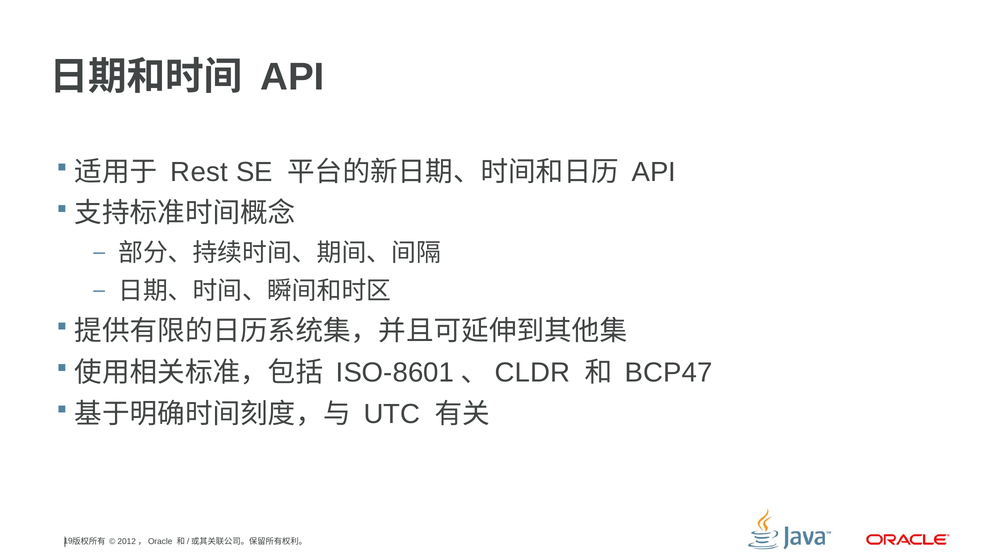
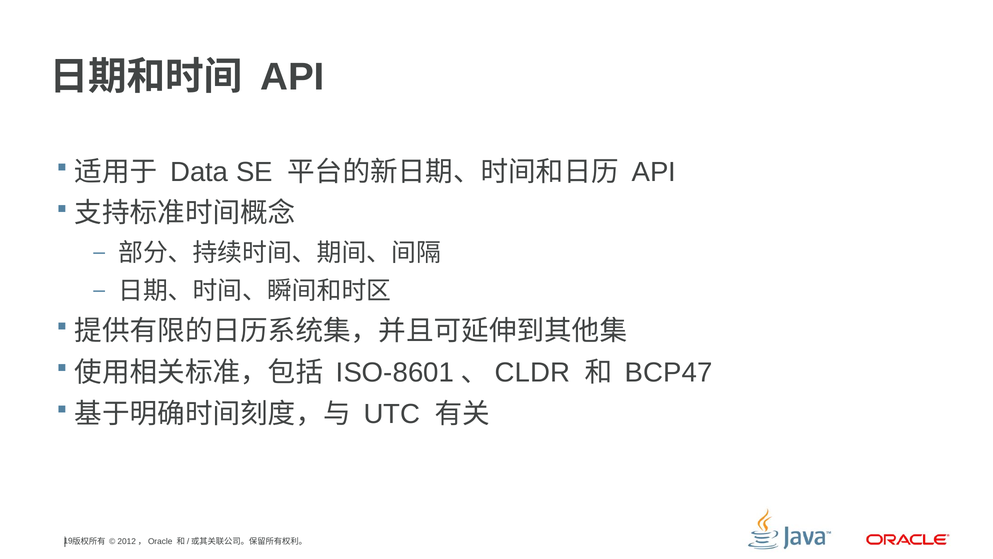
Rest: Rest -> Data (199, 172)
